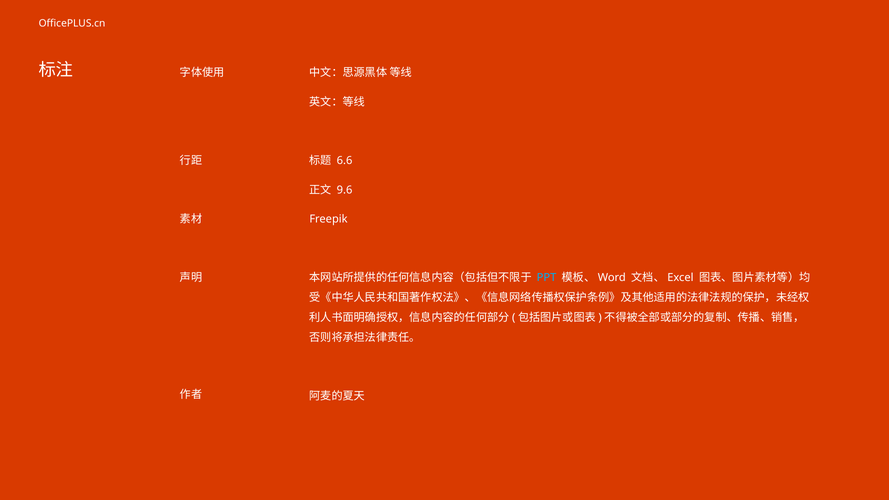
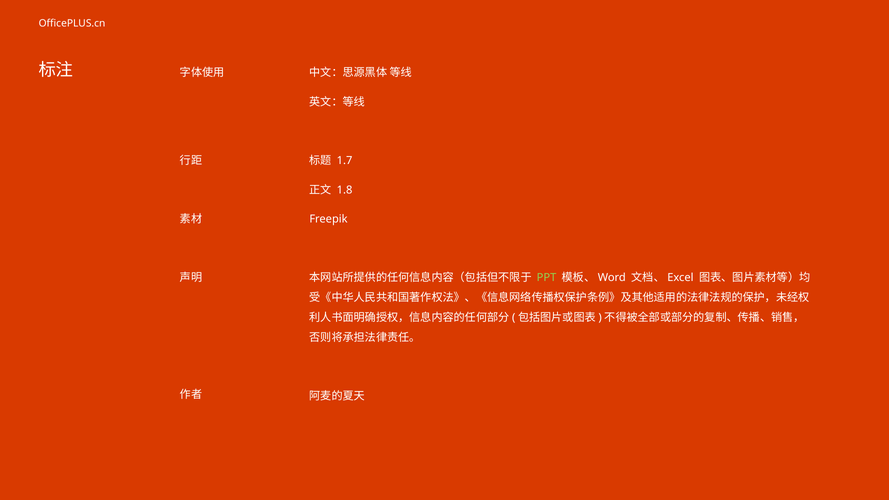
6.6: 6.6 -> 1.7 (345, 161)
9.6: 9.6 -> 1.8 (345, 190)
PPT colour: light blue -> light green (547, 278)
